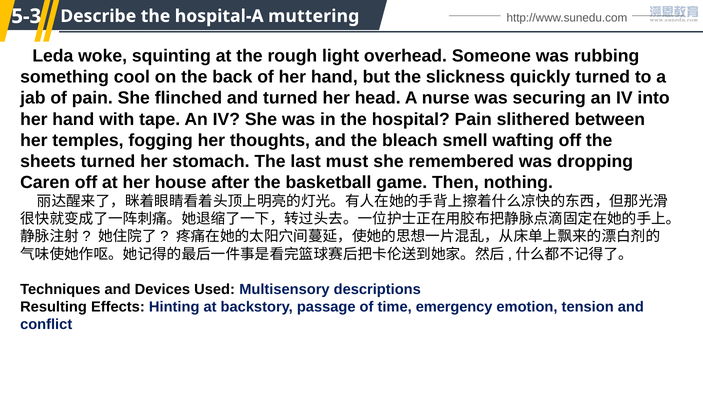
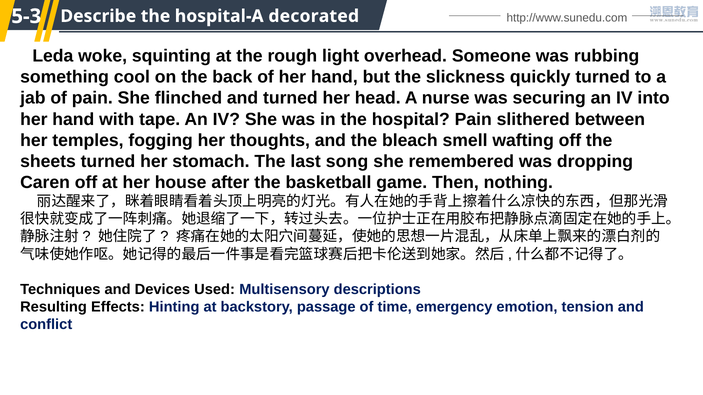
muttering: muttering -> decorated (314, 16)
must: must -> song (347, 162)
